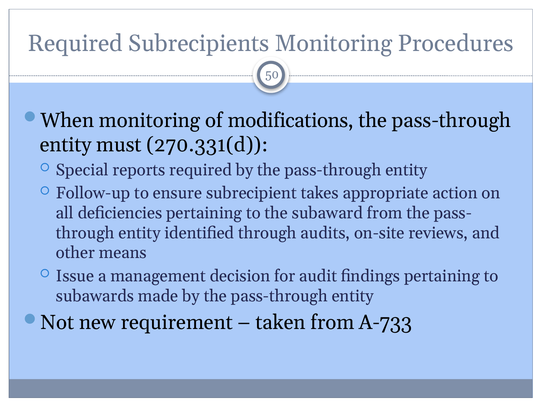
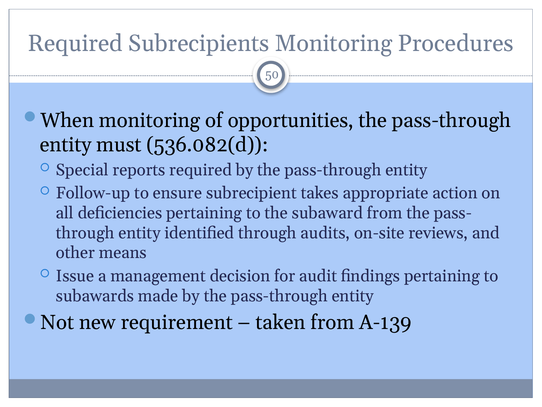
modifications: modifications -> opportunities (291, 120)
270.331(d: 270.331(d -> 536.082(d (207, 145)
A-733: A-733 -> A-139 (385, 322)
